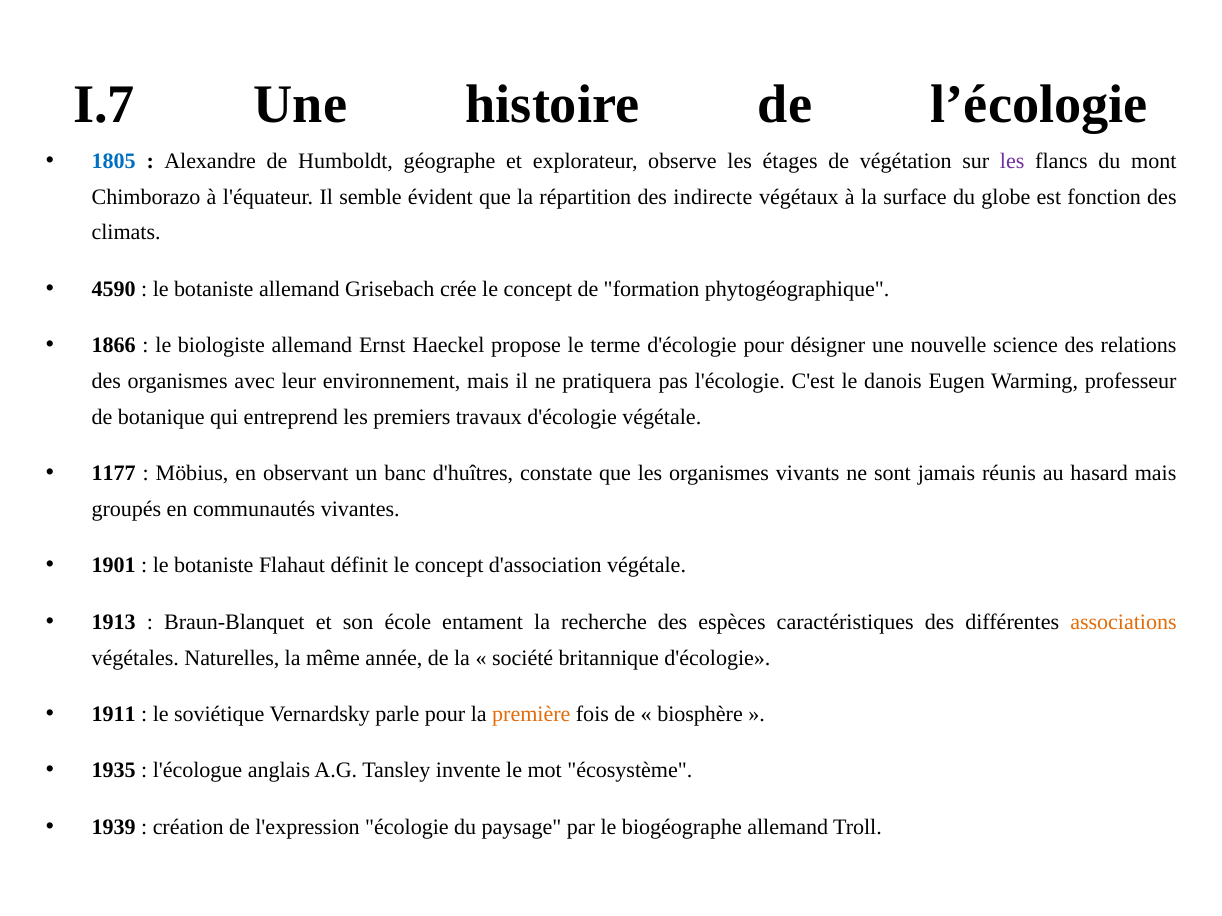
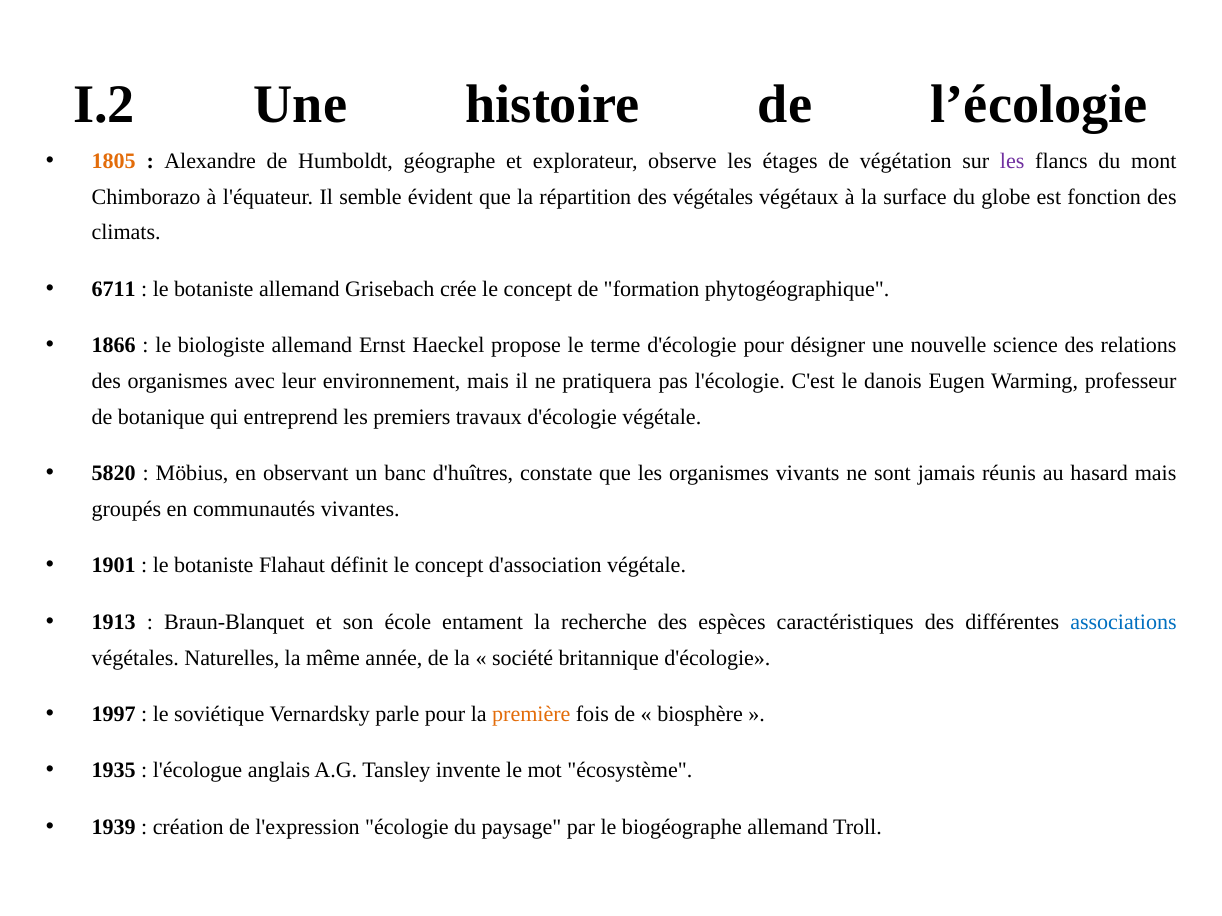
I.7: I.7 -> I.2 (104, 105)
1805 colour: blue -> orange (114, 161)
des indirecte: indirecte -> végétales (713, 197)
4590: 4590 -> 6711 (114, 289)
1177: 1177 -> 5820 (114, 474)
associations colour: orange -> blue (1123, 622)
1911: 1911 -> 1997 (114, 715)
